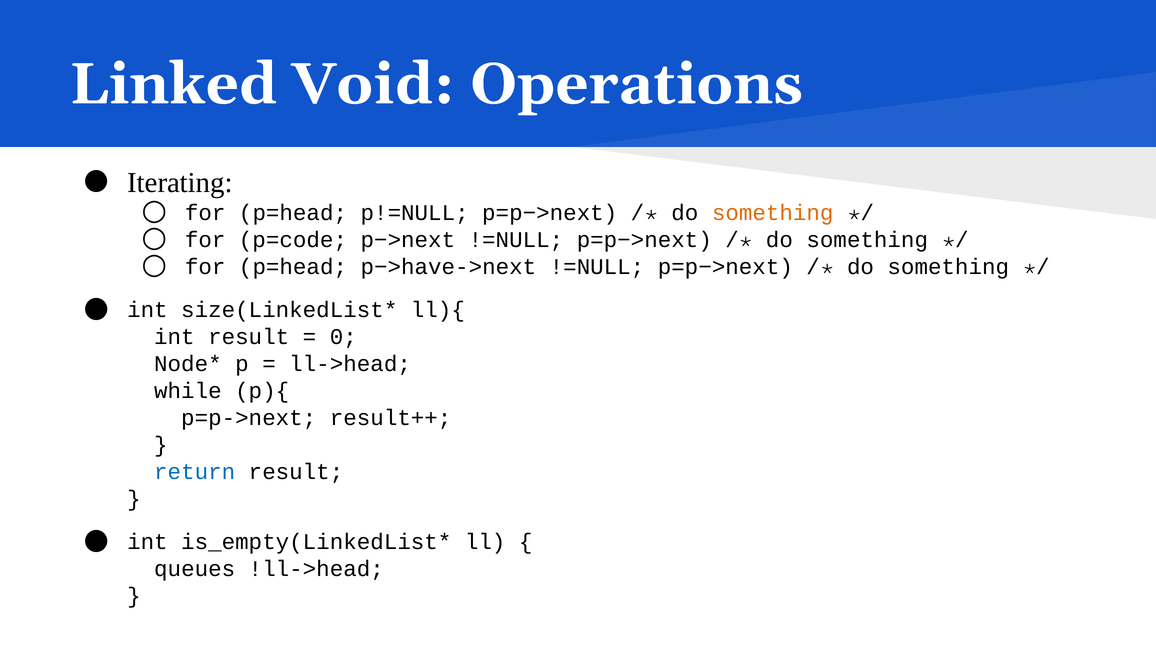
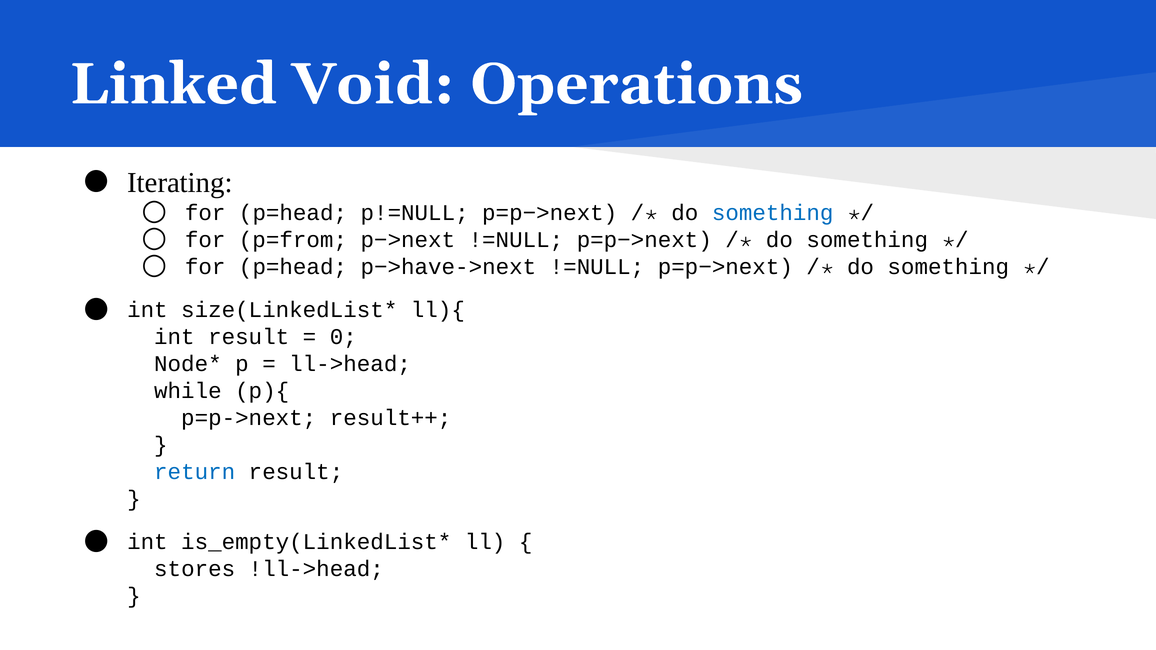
something colour: orange -> blue (773, 213)
p=code: p=code -> p=from (293, 240)
queues: queues -> stores (195, 569)
